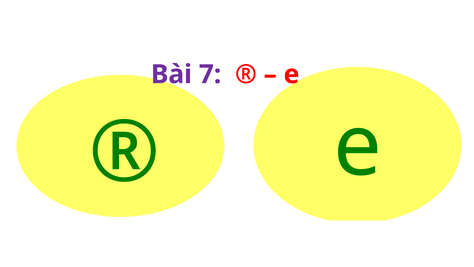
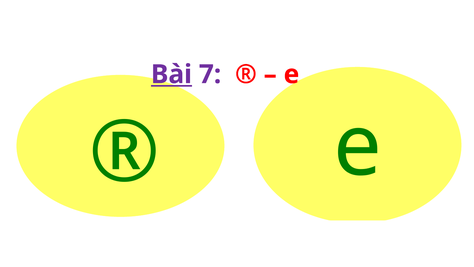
Bài underline: none -> present (171, 74)
